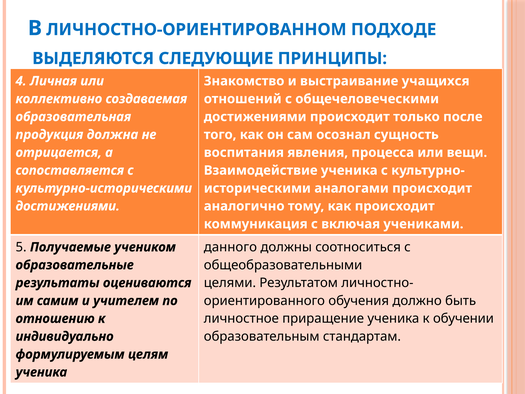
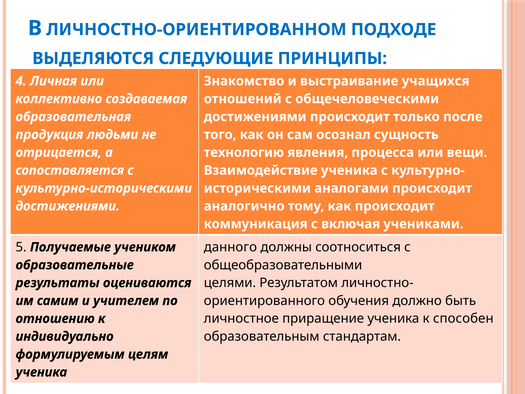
должна: должна -> людьми (113, 135)
воспитания: воспитания -> технологию (244, 152)
обучении: обучении -> способен (463, 318)
